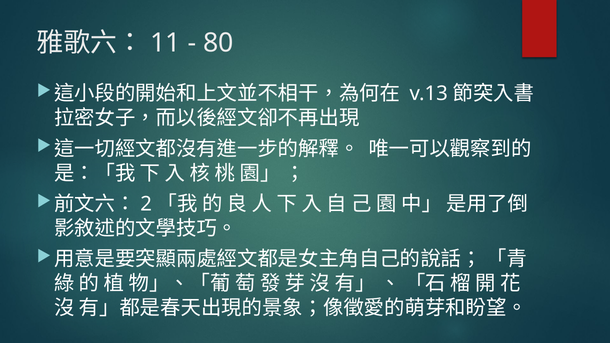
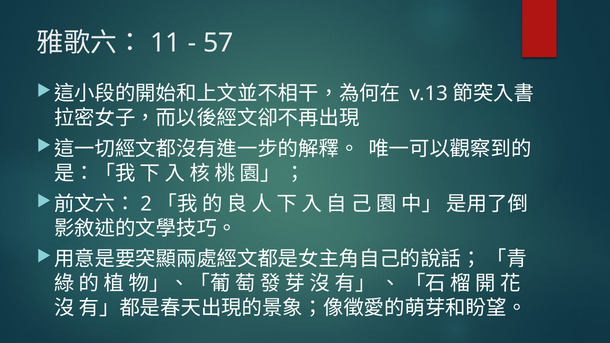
80: 80 -> 57 (218, 43)
